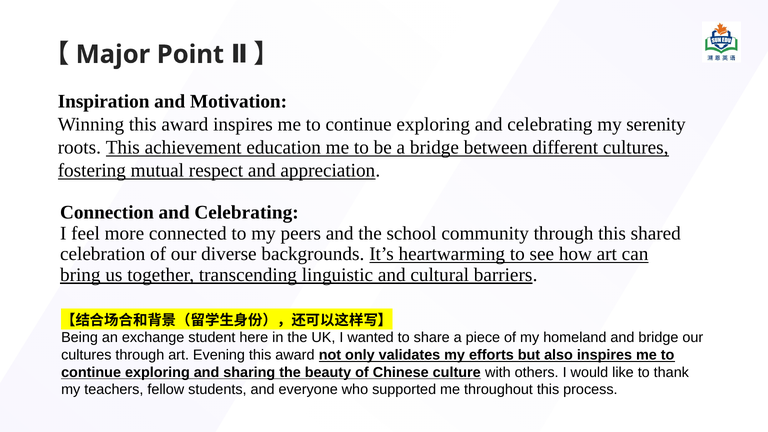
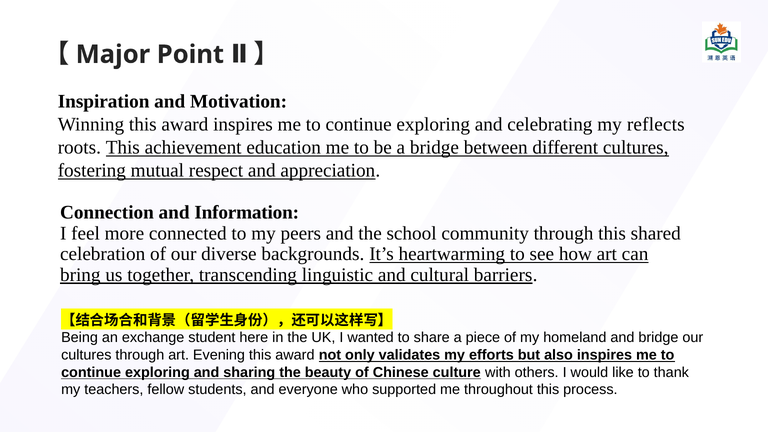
serenity: serenity -> reflects (656, 125)
Connection and Celebrating: Celebrating -> Information (247, 213)
